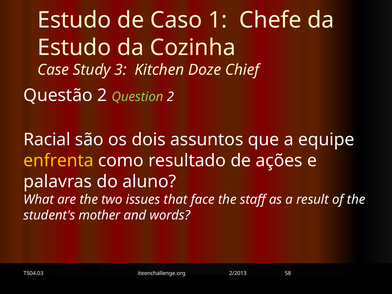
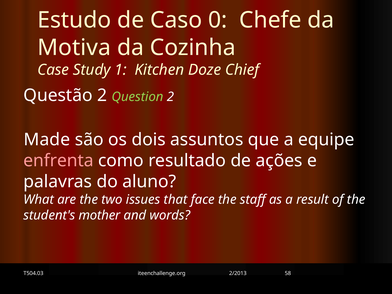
1: 1 -> 0 (218, 20)
Estudo: Estudo -> Motiva (74, 48)
3: 3 -> 1 (121, 70)
Racial: Racial -> Made (47, 140)
enfrenta colour: yellow -> pink (58, 161)
